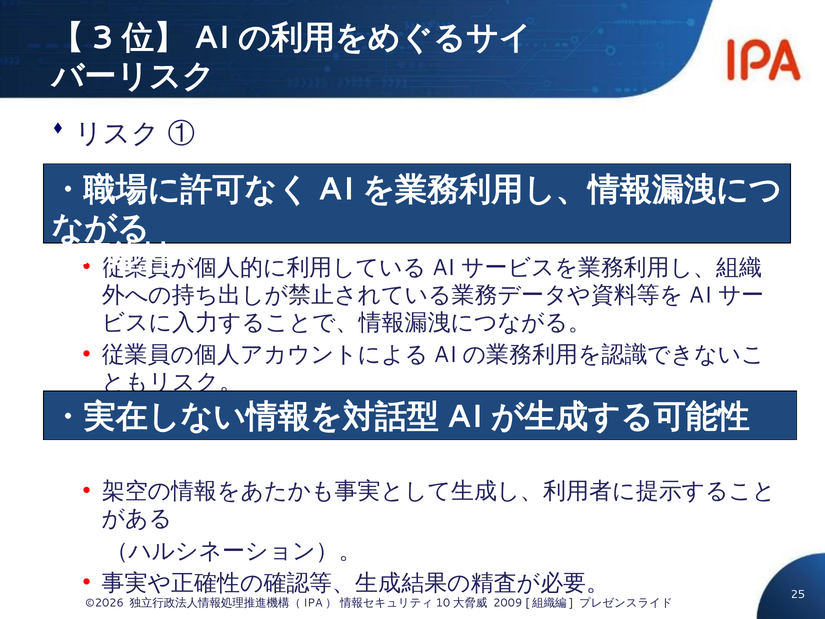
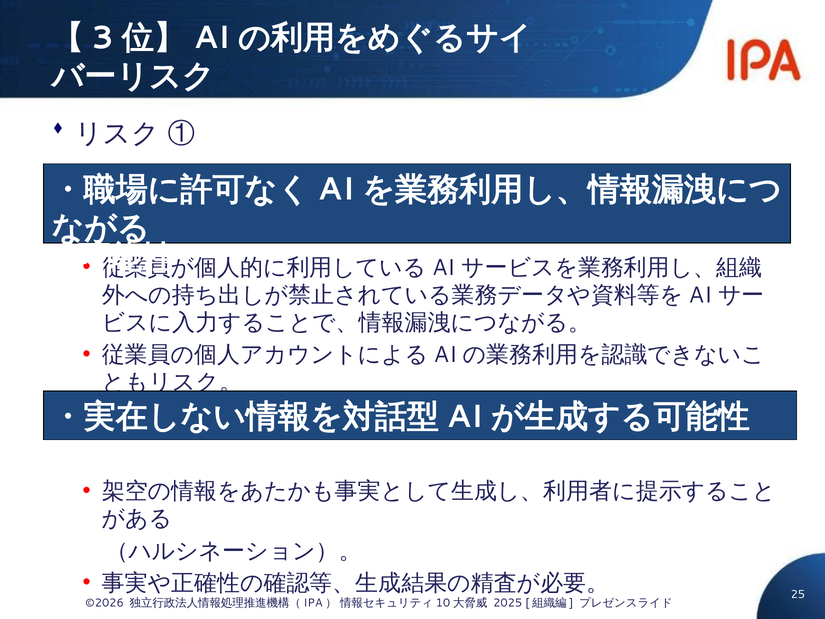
2009: 2009 -> 2025 (508, 603)
